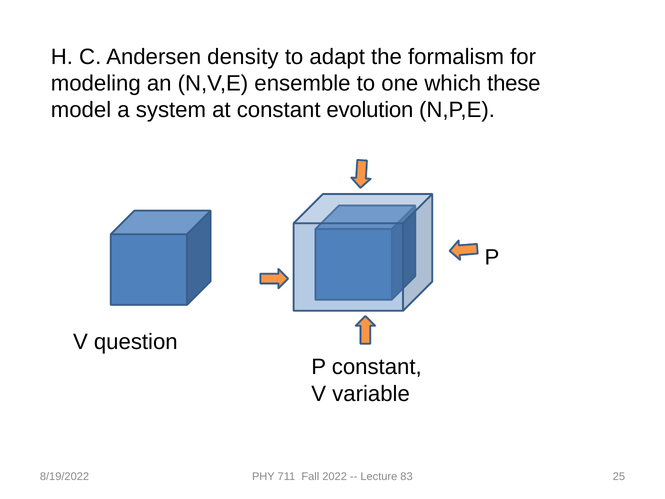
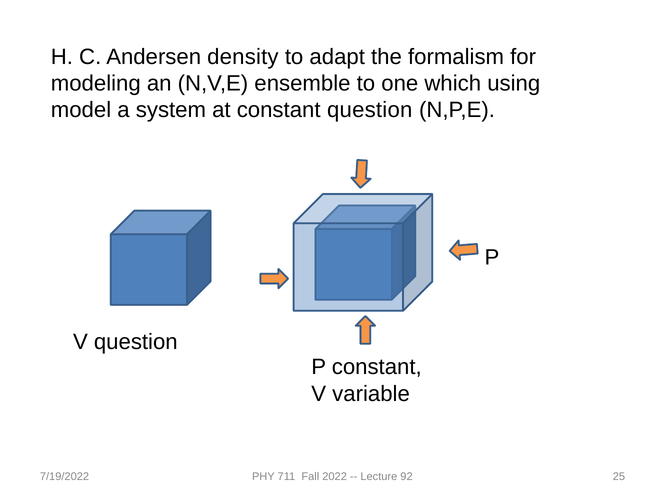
these: these -> using (514, 84)
constant evolution: evolution -> question (370, 110)
8/19/2022: 8/19/2022 -> 7/19/2022 (64, 476)
83: 83 -> 92 (407, 476)
